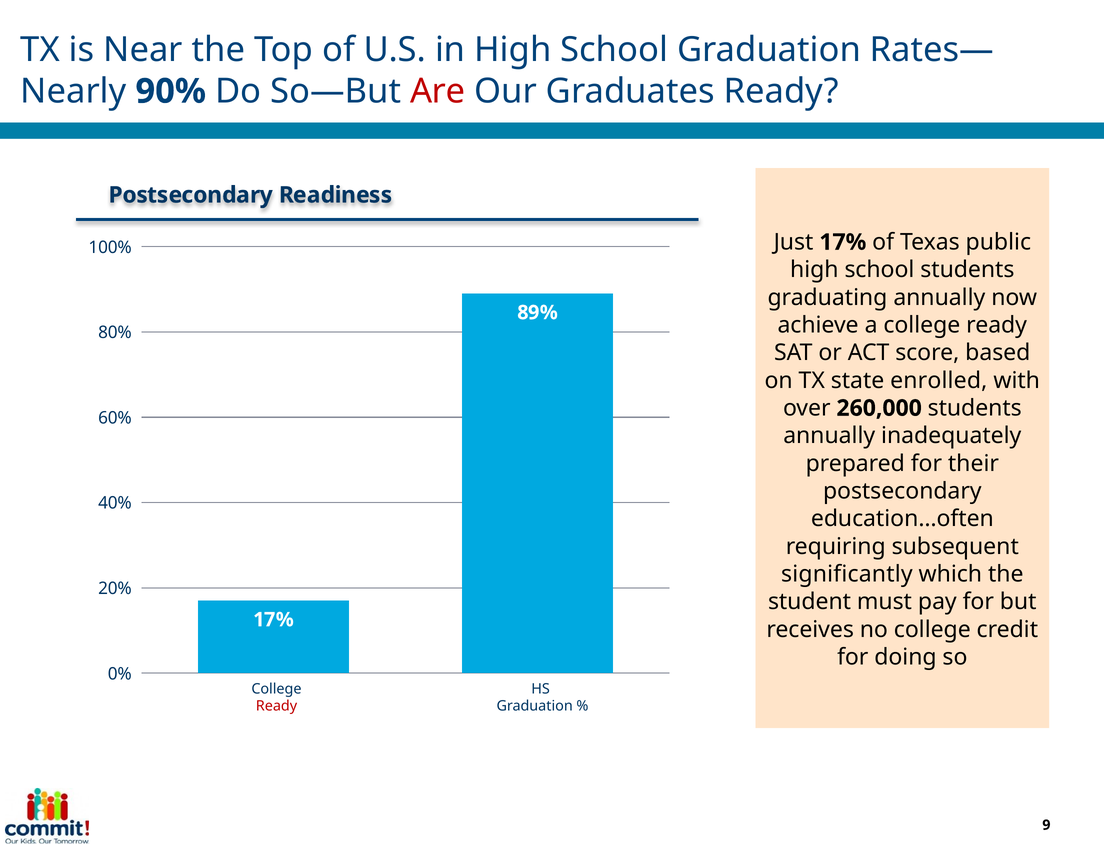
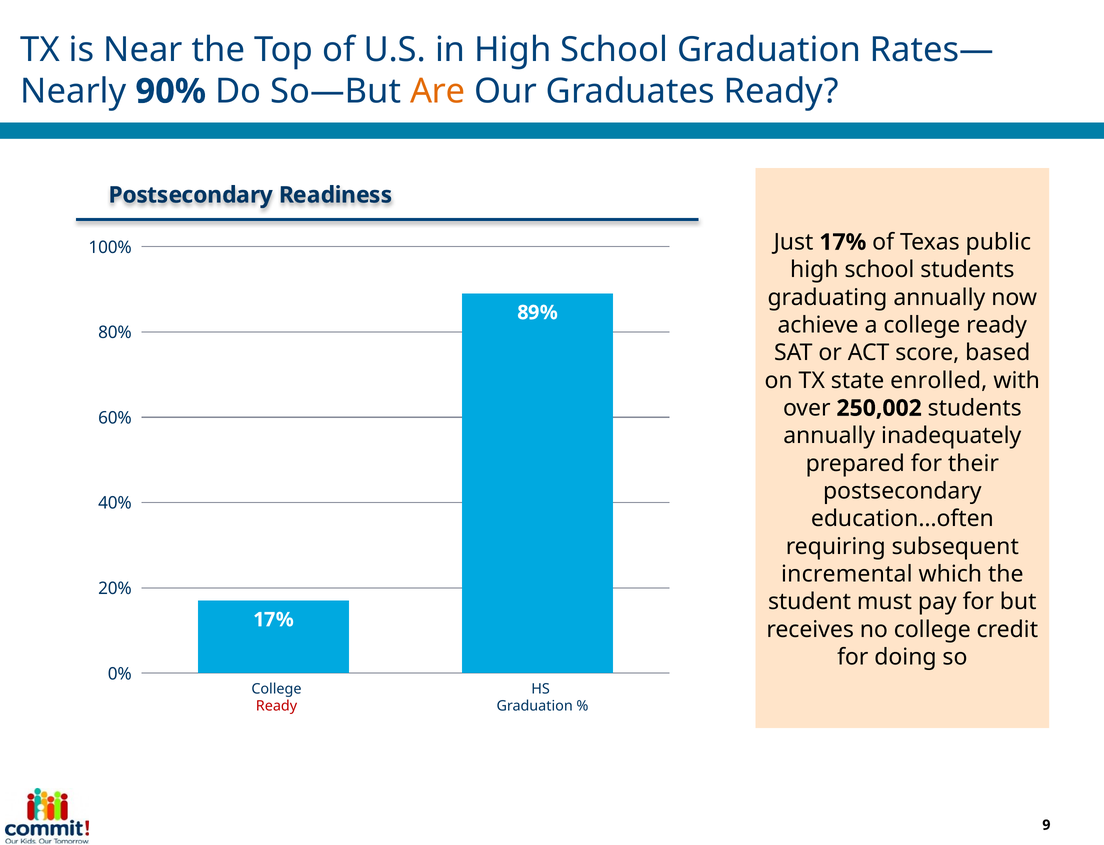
Are colour: red -> orange (438, 91)
260,000: 260,000 -> 250,002 (879, 408)
significantly: significantly -> incremental (847, 574)
